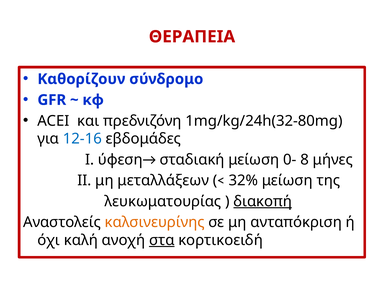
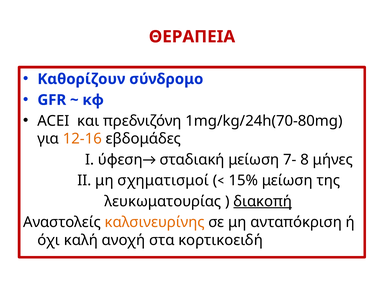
1mg/kg/24h(32-80mg: 1mg/kg/24h(32-80mg -> 1mg/kg/24h(70-80mg (264, 121)
12-16 colour: blue -> orange (82, 139)
0-: 0- -> 7- (290, 160)
μεταλλάξεων: μεταλλάξεων -> σχηματισμοί (163, 180)
32%: 32% -> 15% (243, 180)
στα underline: present -> none (162, 240)
